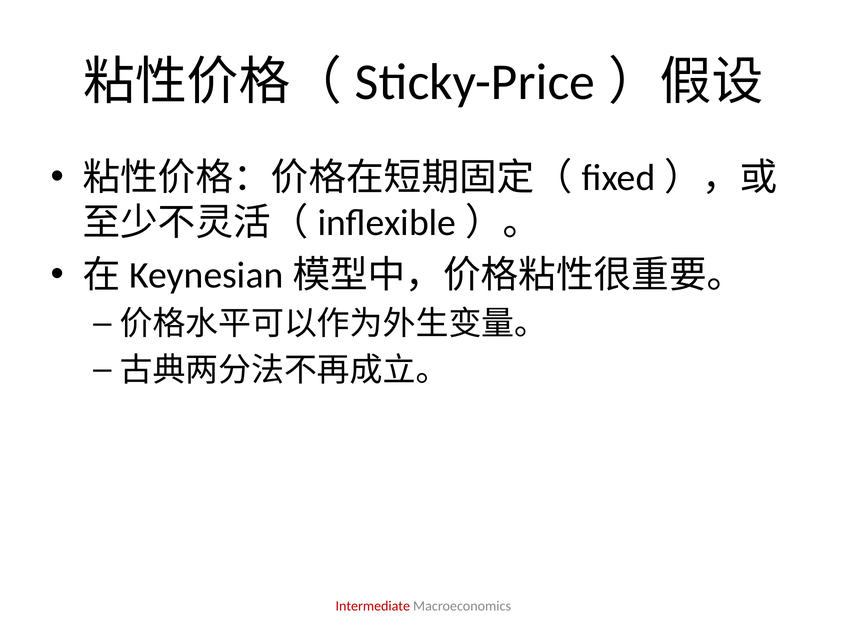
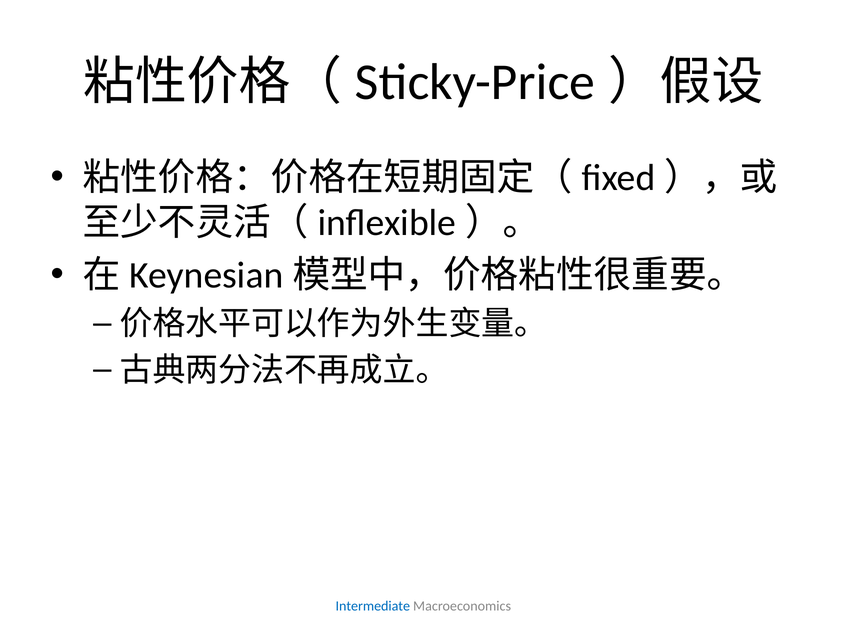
Intermediate colour: red -> blue (373, 607)
